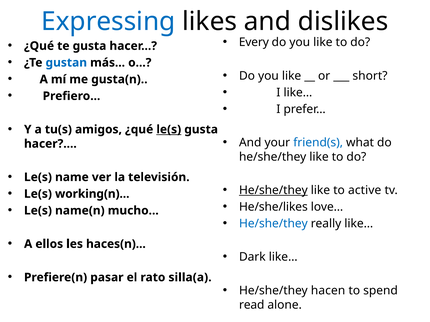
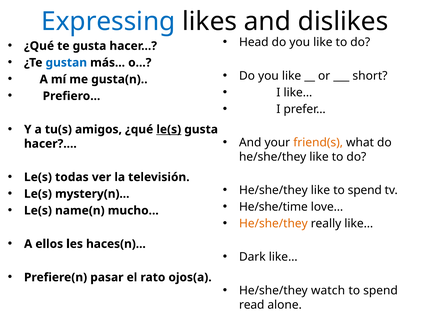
Every: Every -> Head (254, 42)
friend(s colour: blue -> orange (318, 143)
name: name -> todas (72, 177)
He/she/they underline: present -> none (273, 191)
like to active: active -> spend (365, 191)
working(n: working(n -> mystery(n (92, 194)
He/she/likes: He/she/likes -> He/she/time (273, 207)
He/she/they colour: blue -> orange (273, 224)
silla(a: silla(a -> ojos(a (190, 278)
hacen: hacen -> watch (328, 291)
